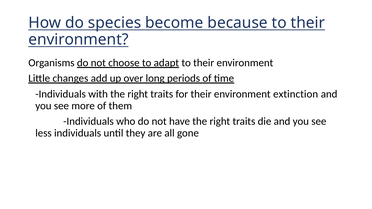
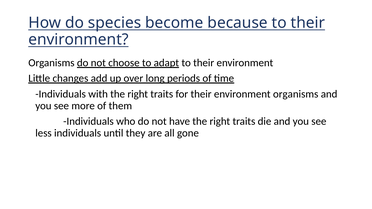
for their environment extinction: extinction -> organisms (296, 94)
